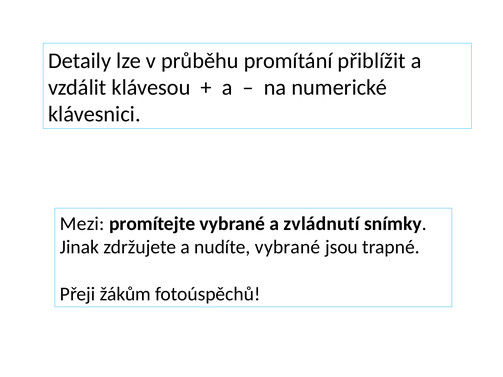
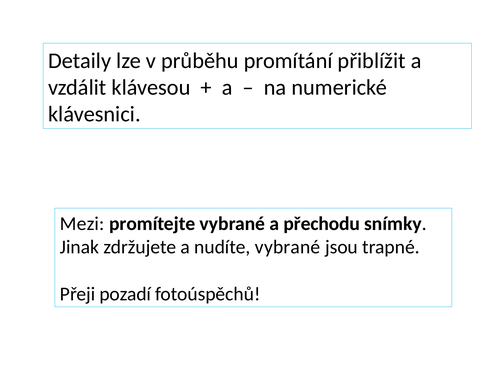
zvládnutí: zvládnutí -> přechodu (322, 224)
žákům: žákům -> pozadí (125, 294)
